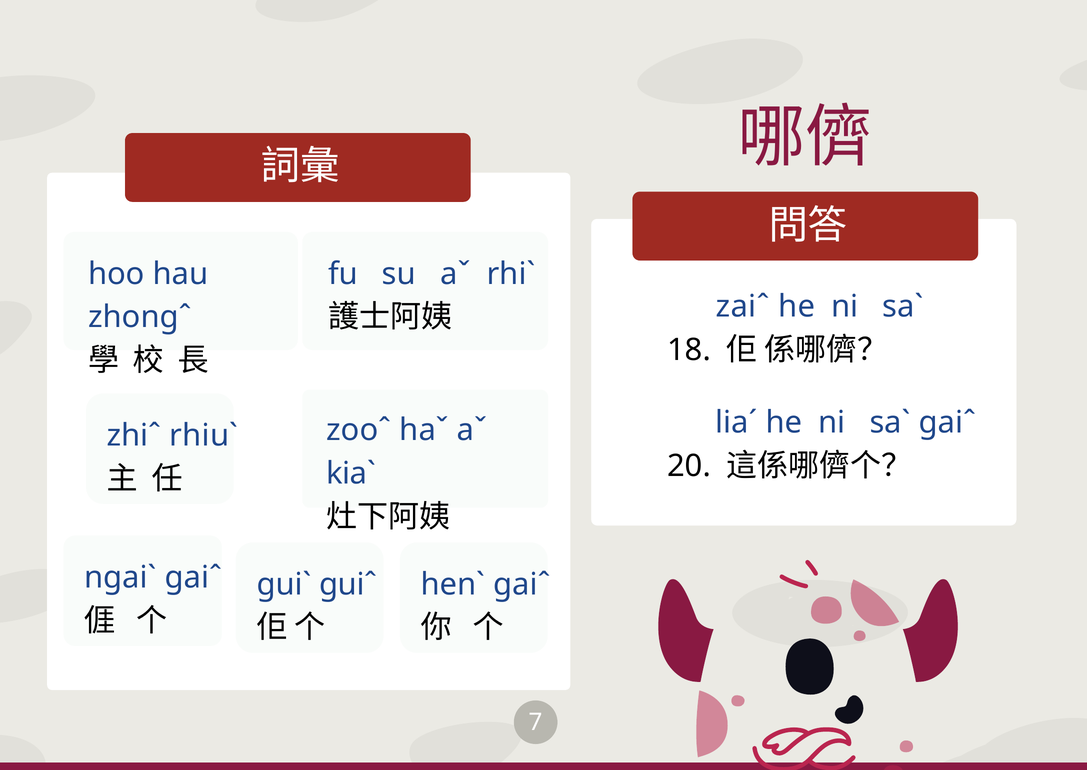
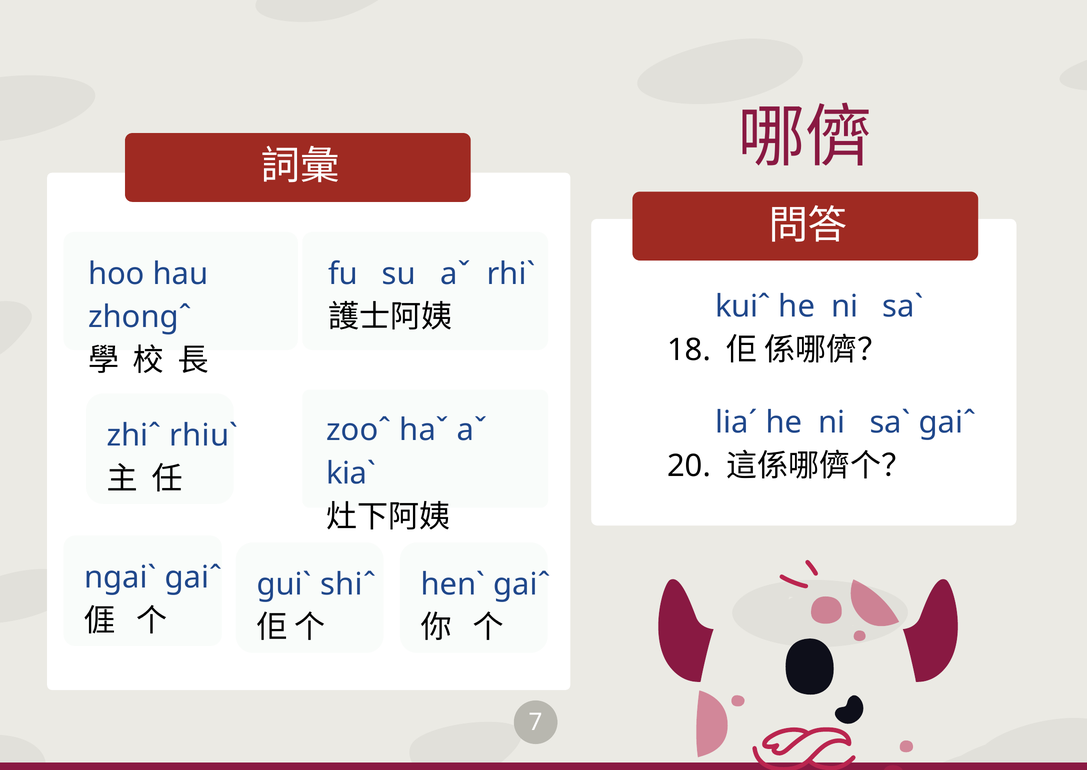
zaiˆ: zaiˆ -> kuiˆ (743, 306)
guiˆ: guiˆ -> shiˆ (348, 584)
